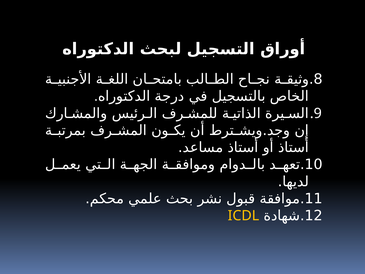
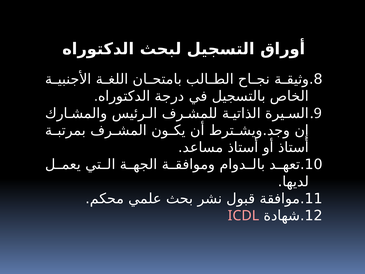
ICDL colour: yellow -> pink (243, 216)
